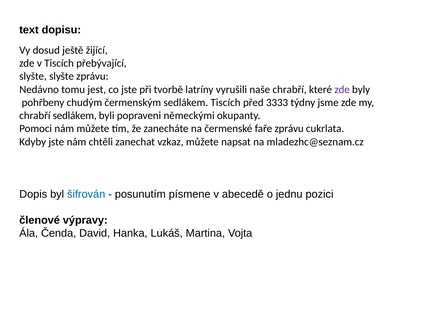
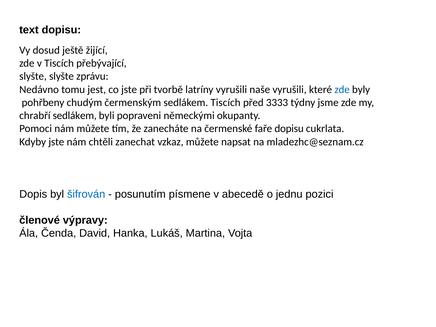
naše chrabří: chrabří -> vyrušili (290, 89)
zde colour: purple -> blue (342, 89)
faře zprávu: zprávu -> dopisu (289, 129)
